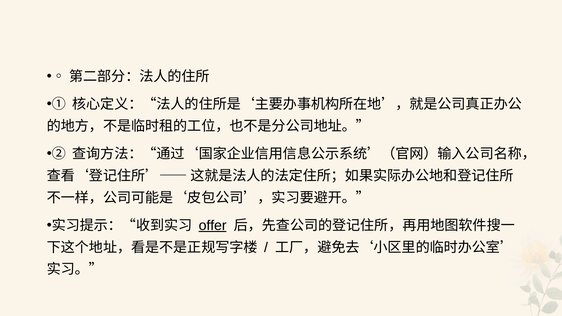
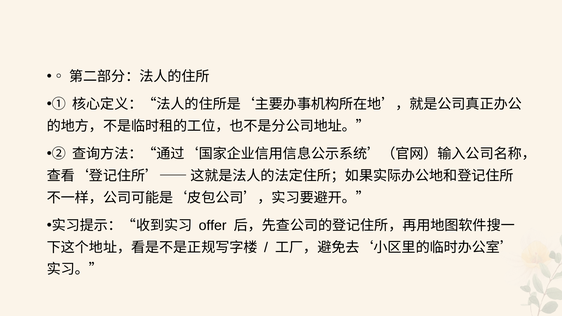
offer underline: present -> none (213, 226)
